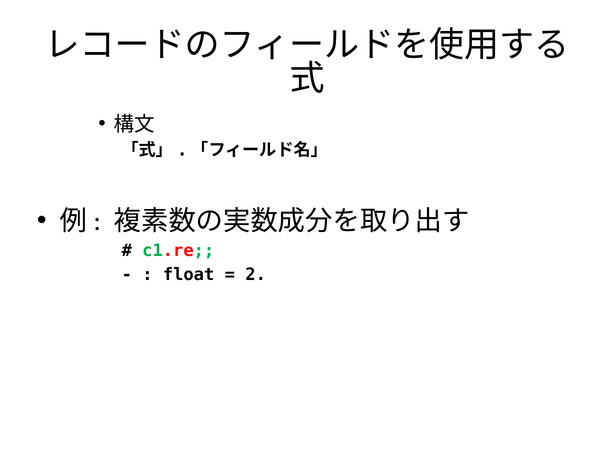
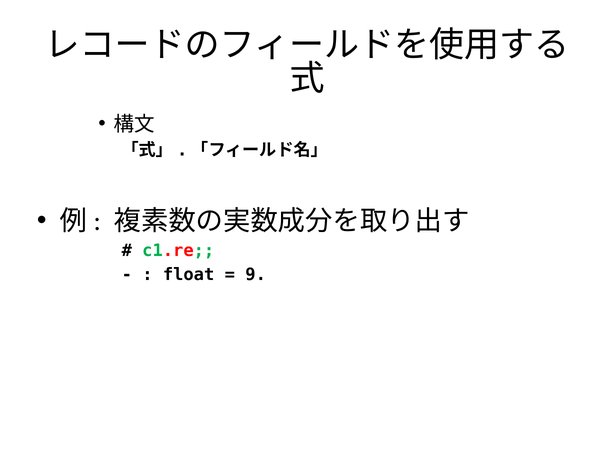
2: 2 -> 9 (256, 275)
